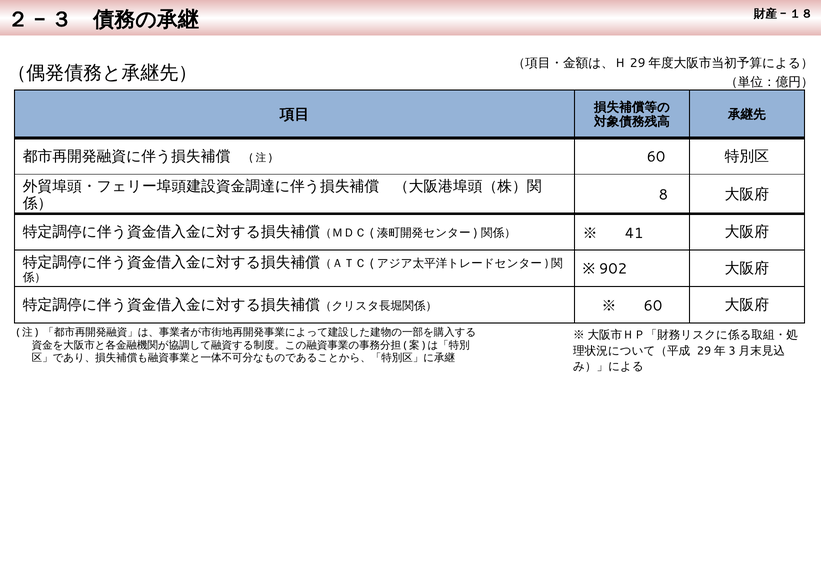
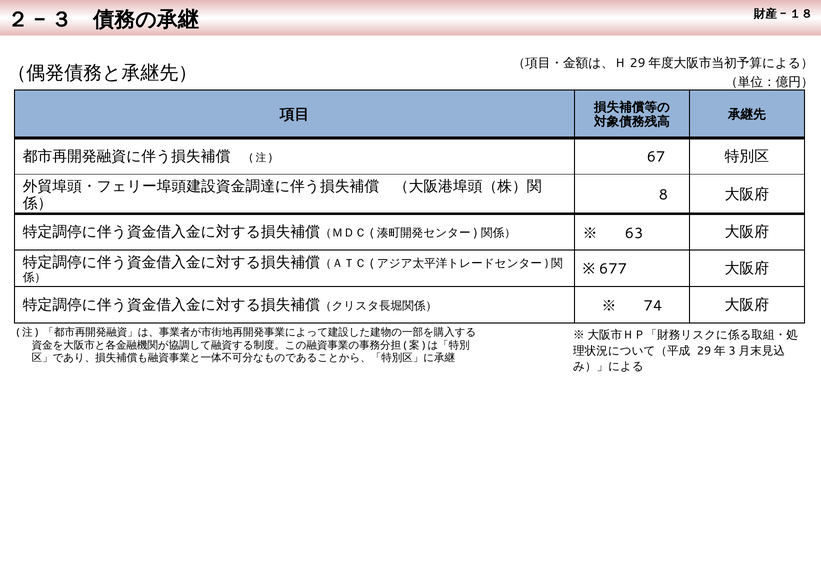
60: 60 -> 67 (656, 157)
41: 41 -> 63 (634, 233)
902: 902 -> 677 (613, 269)
60: 60 -> 74 (653, 306)
